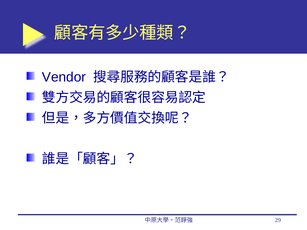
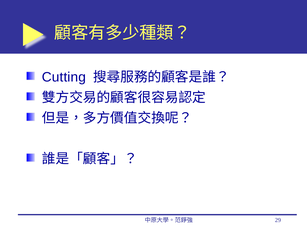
Vendor: Vendor -> Cutting (64, 77)
